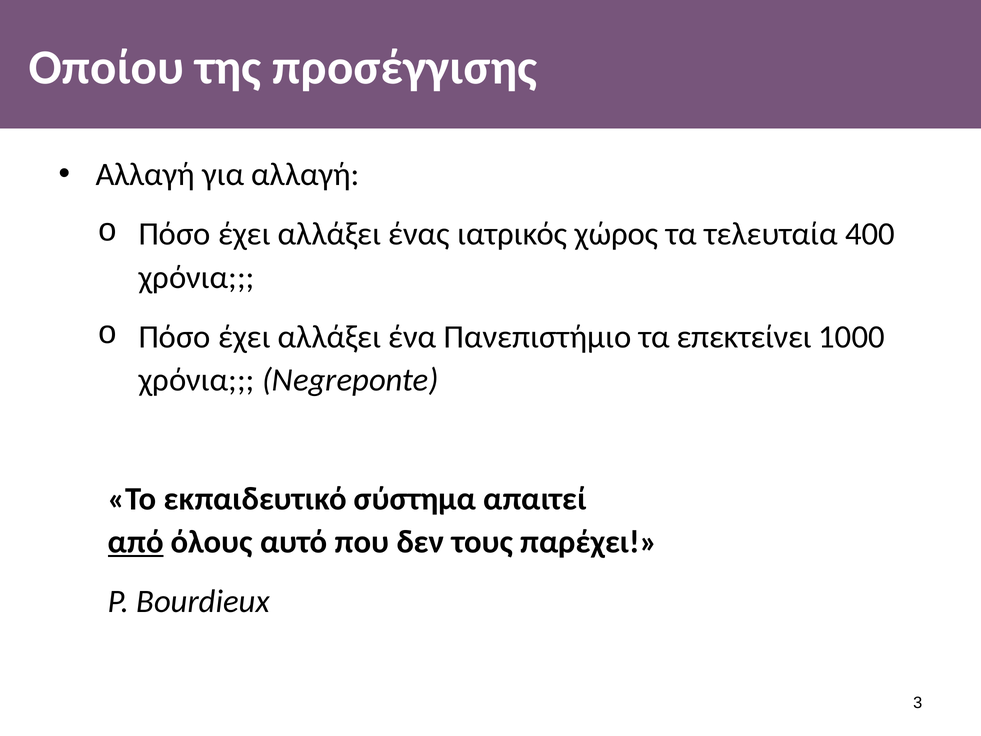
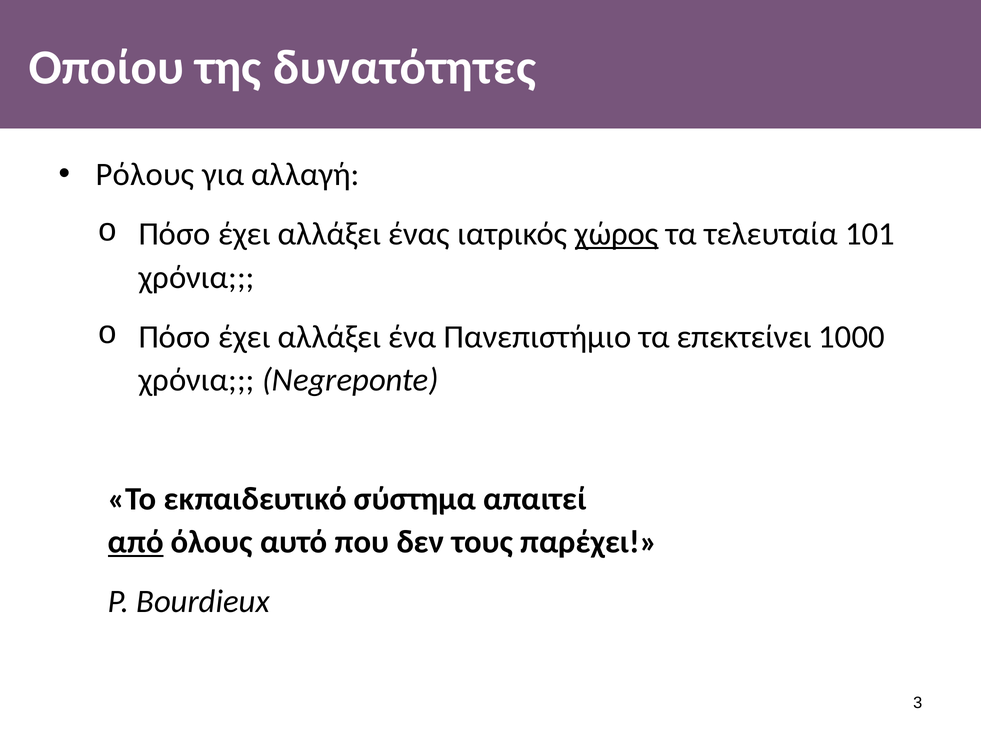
προσέγγισης: προσέγγισης -> δυνατότητες (405, 68)
Αλλαγή: Αλλαγή -> Ρόλους (145, 175)
χώρος underline: none -> present (617, 234)
400: 400 -> 101 (870, 234)
